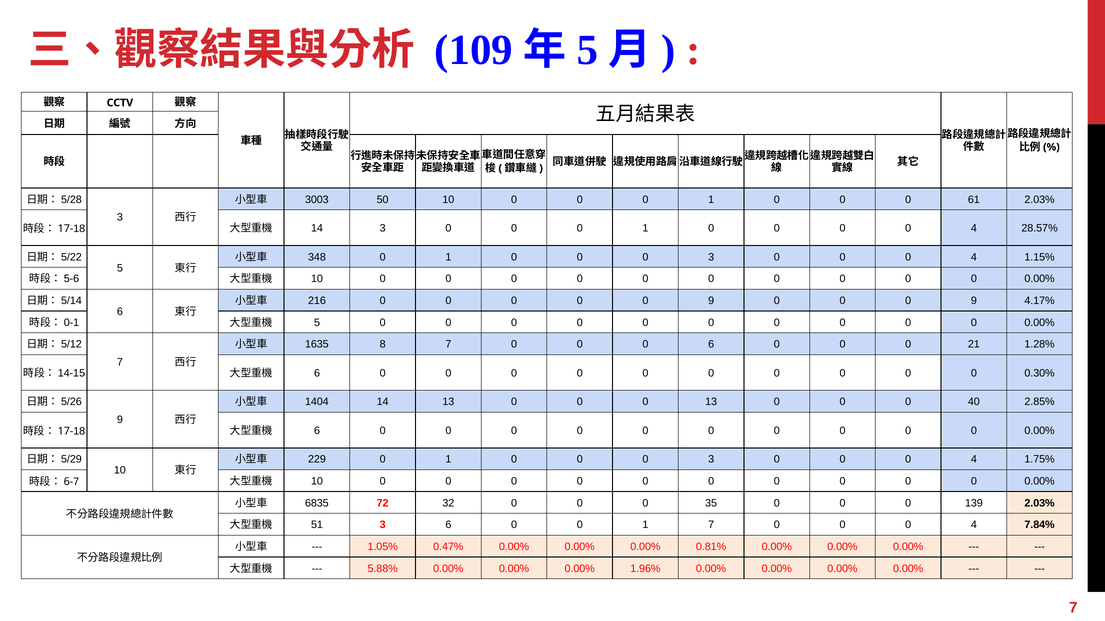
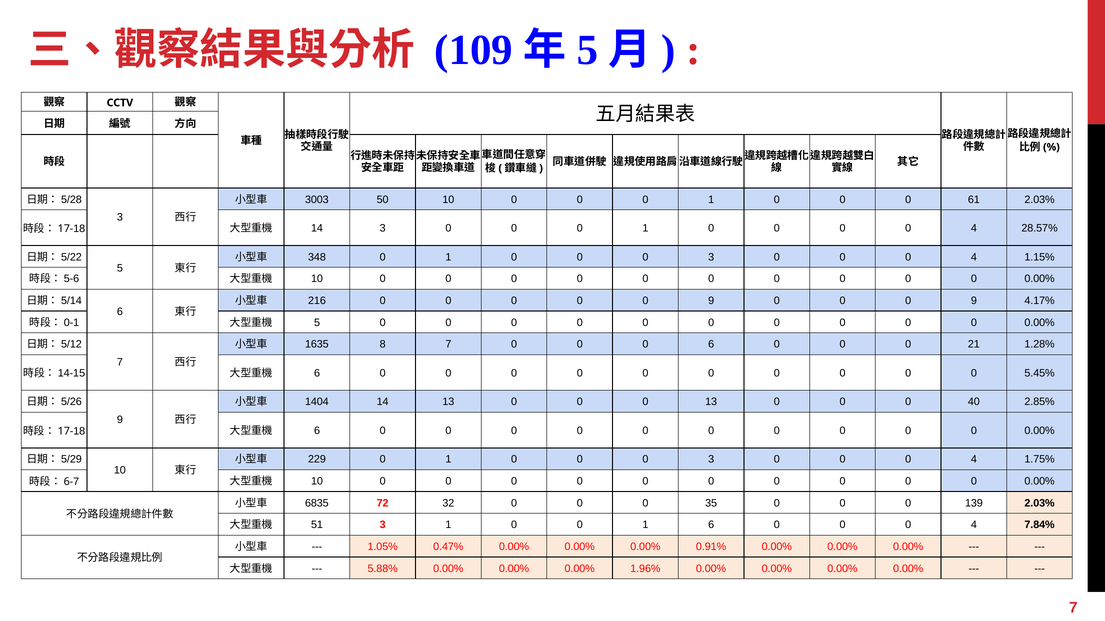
0.30%: 0.30% -> 5.45% (1040, 373)
3 6: 6 -> 1 (448, 525)
1 7: 7 -> 6 (711, 525)
0.81%: 0.81% -> 0.91% (711, 547)
